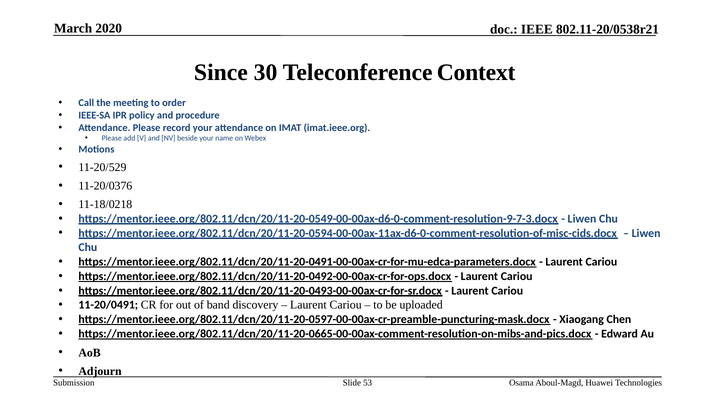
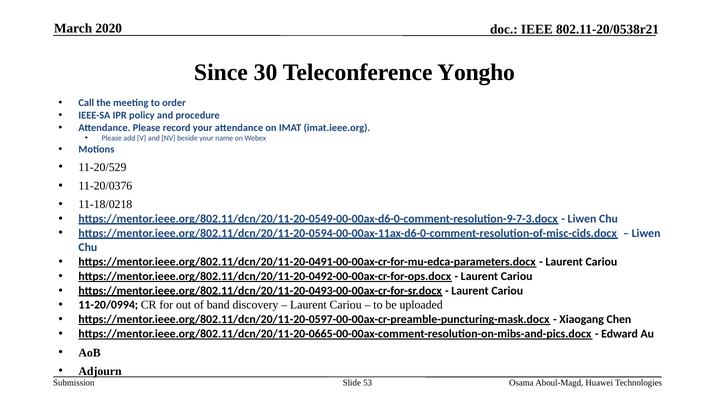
Context: Context -> Yongho (476, 72)
11-20/0491: 11-20/0491 -> 11-20/0994 (108, 305)
